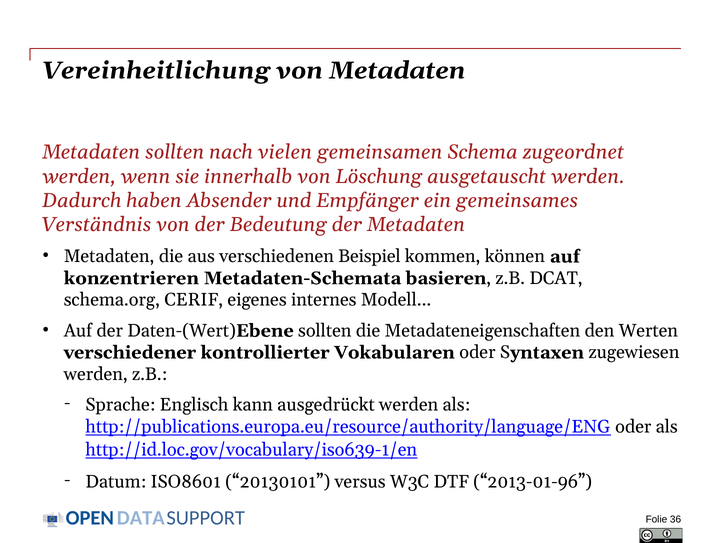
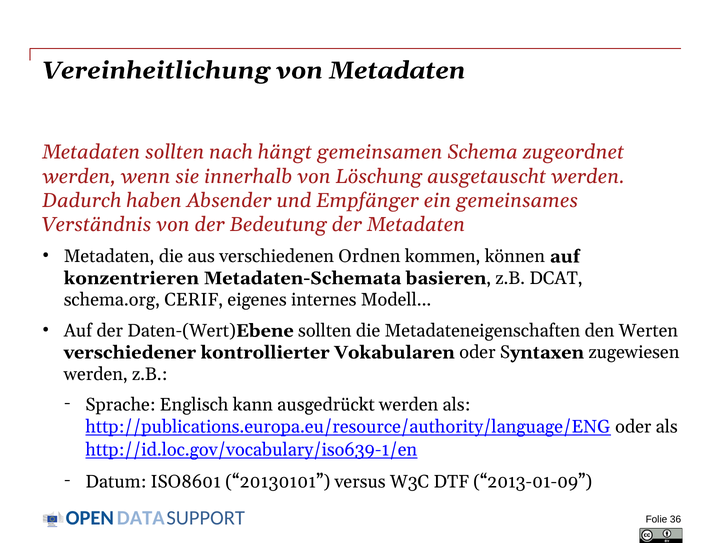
vielen: vielen -> hängt (285, 152)
Beispiel: Beispiel -> Ordnen (369, 256)
2013-01-96: 2013-01-96 -> 2013-01-09 (533, 481)
